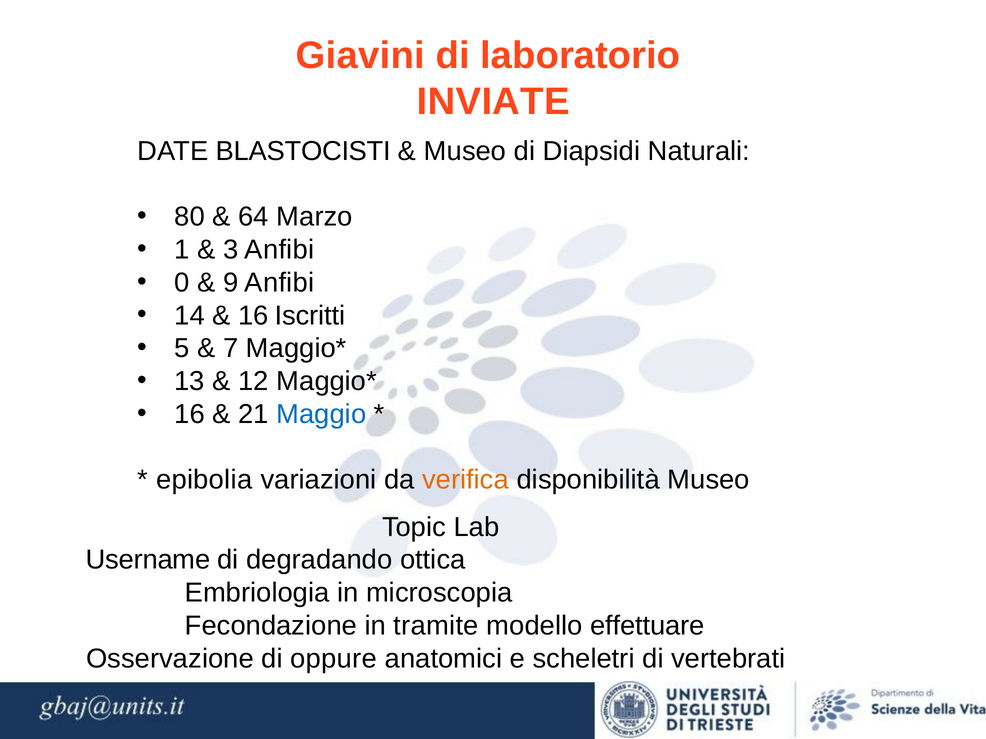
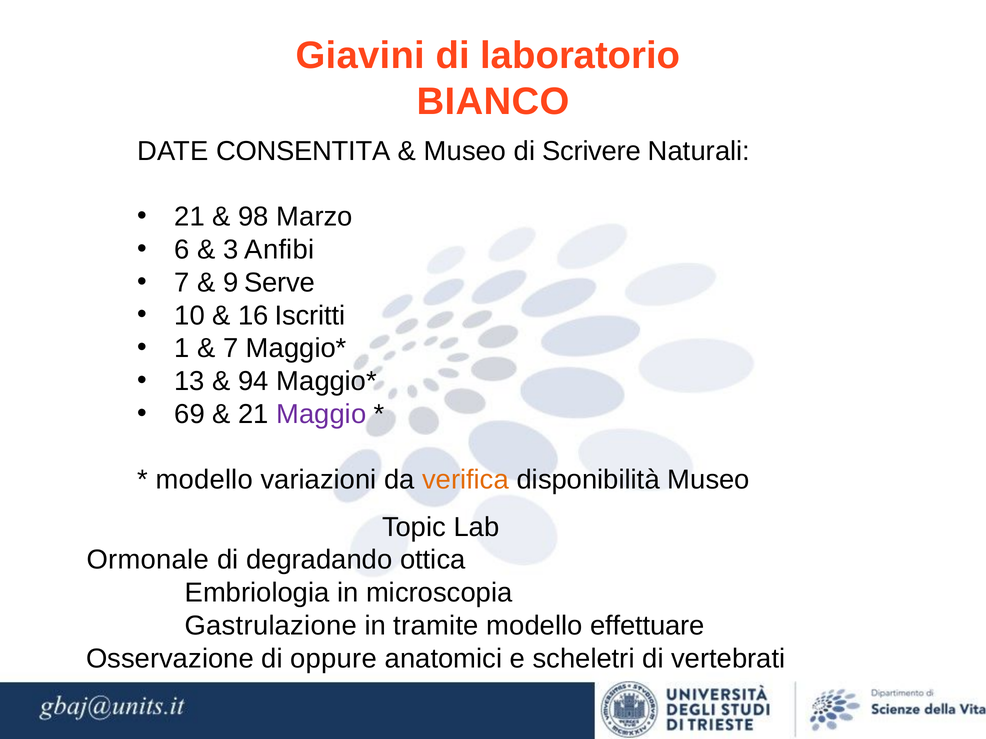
INVIATE: INVIATE -> BIANCO (493, 102)
BLASTOCISTI: BLASTOCISTI -> CONSENTITA (303, 151)
Diapsidi: Diapsidi -> Scrivere (592, 151)
80: 80 -> 21 (190, 217)
64: 64 -> 98 (253, 217)
1: 1 -> 6 (182, 250)
0: 0 -> 7 (182, 283)
9 Anfibi: Anfibi -> Serve (280, 283)
14: 14 -> 10 (190, 316)
5: 5 -> 1 (182, 349)
12: 12 -> 94 (253, 381)
16: 16 -> 69 (190, 414)
Maggio colour: blue -> purple (321, 414)
epibolia: epibolia -> modello (204, 480)
Username: Username -> Ormonale (148, 560)
Fecondazione: Fecondazione -> Gastrulazione (271, 626)
